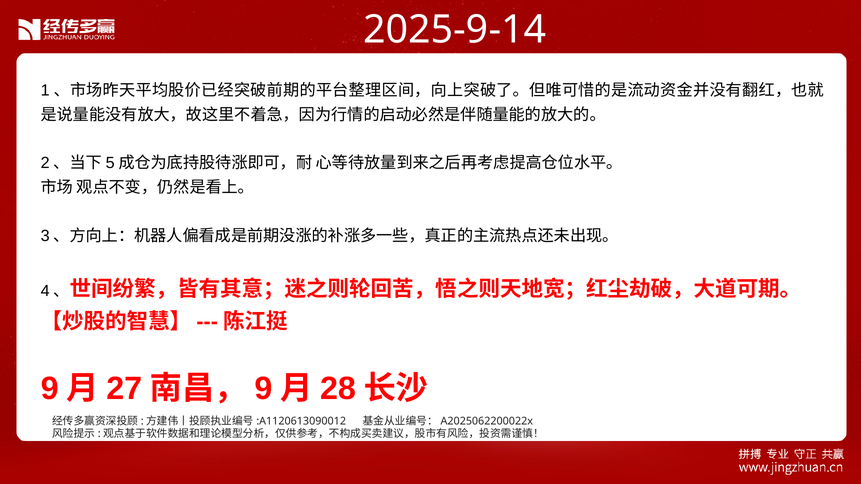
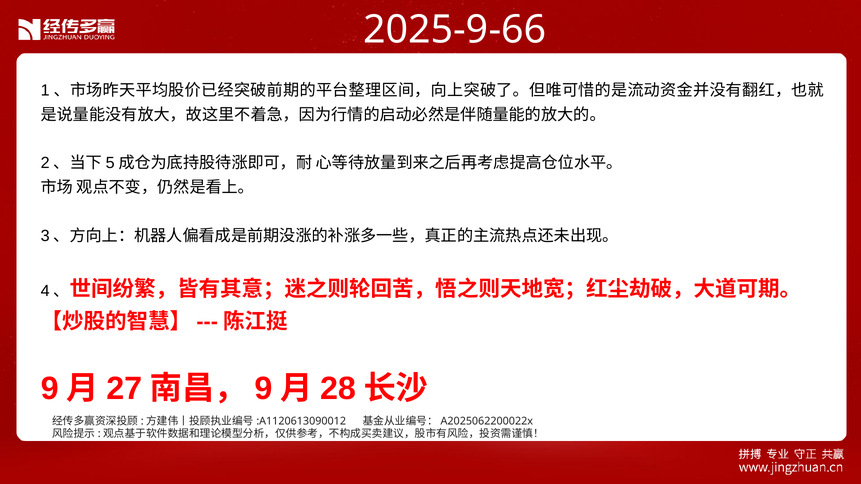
2025-9-14: 2025-9-14 -> 2025-9-66 (455, 30)
